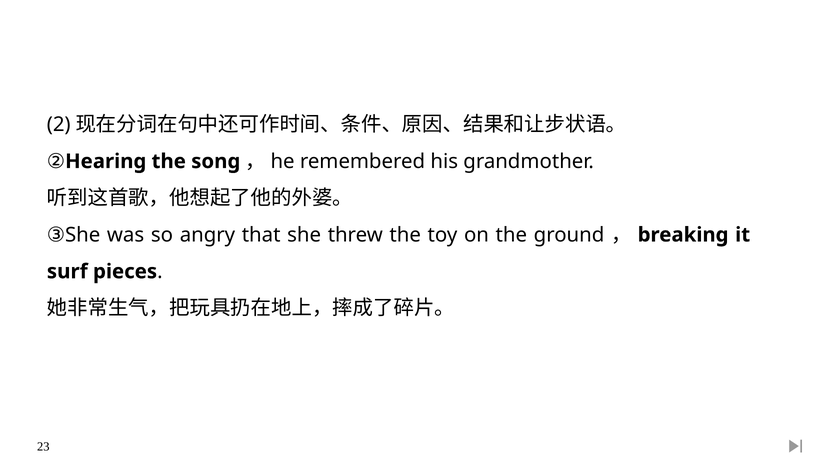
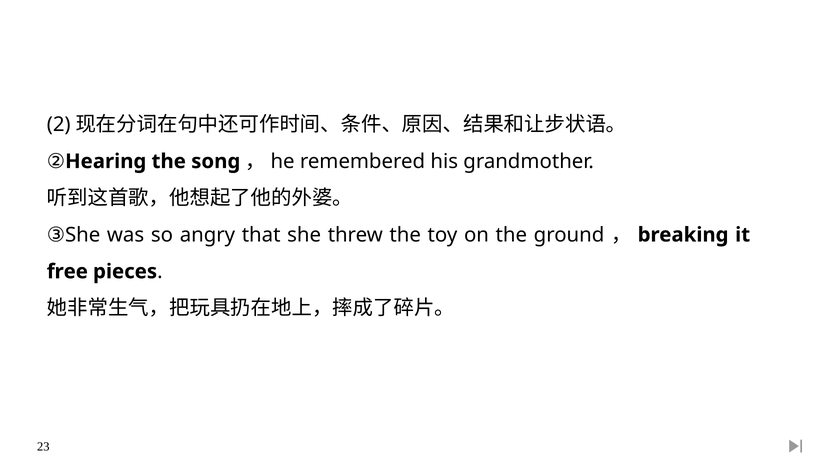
surf: surf -> free (67, 272)
